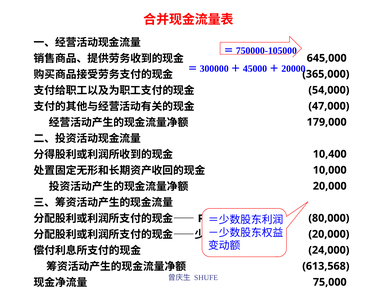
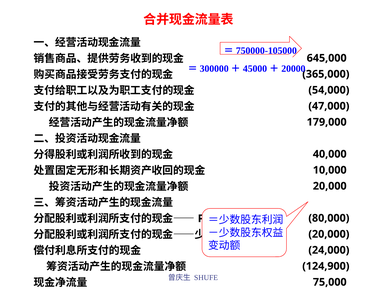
10,400: 10,400 -> 40,000 (330, 154)
613,568: 613,568 -> 124,900 (326, 266)
